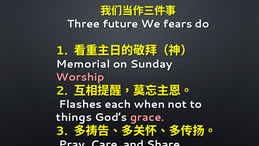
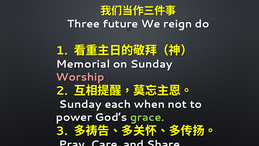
fears: fears -> reign (178, 24)
Flashes: Flashes -> Sunday (80, 104)
things: things -> power (74, 117)
grace colour: pink -> light green (147, 117)
